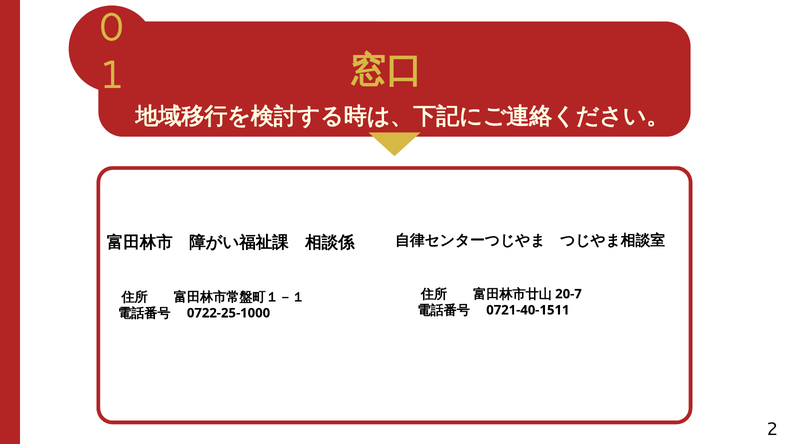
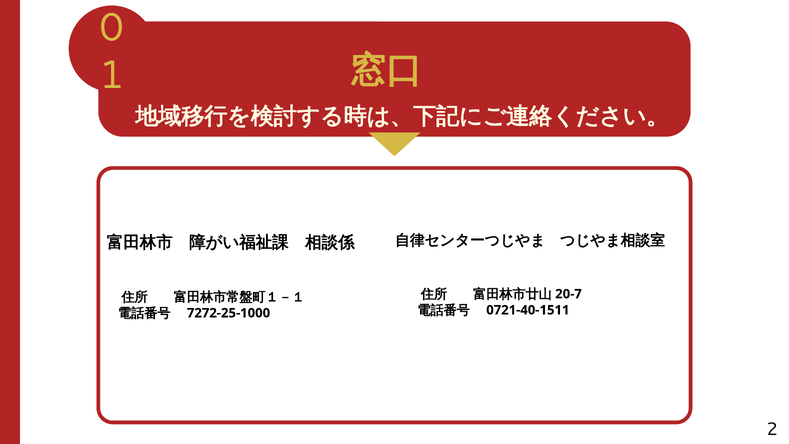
0722-25-1000: 0722-25-1000 -> 7272-25-1000 (229, 313)
